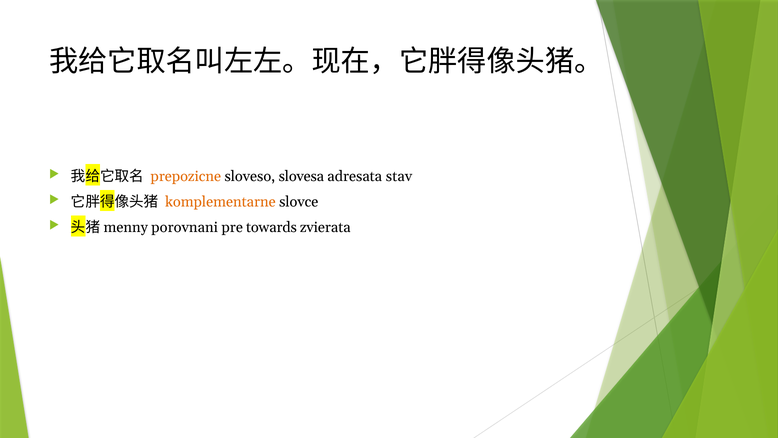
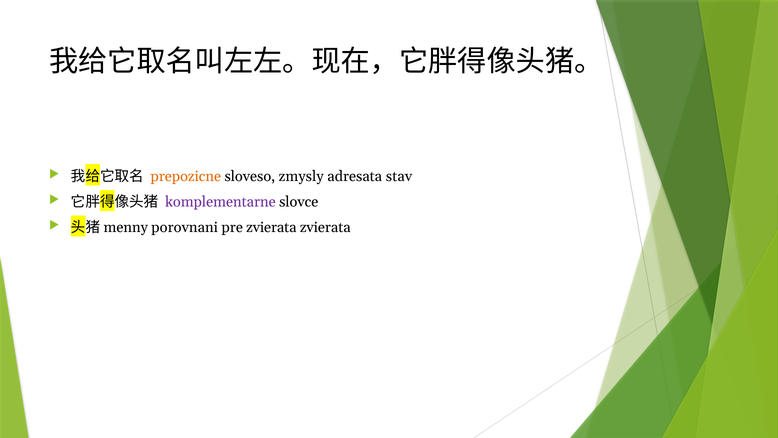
slovesa: slovesa -> zmysly (301, 176)
komplementarne colour: orange -> purple (220, 202)
pre towards: towards -> zvierata (271, 227)
